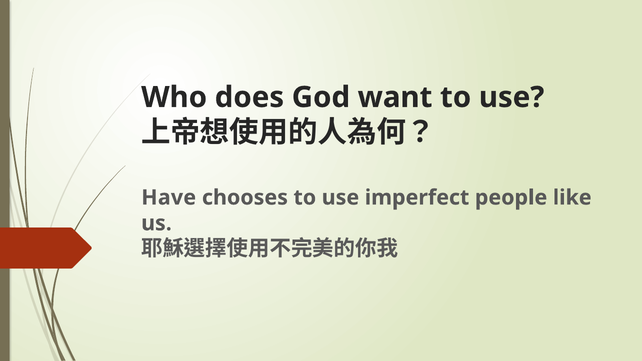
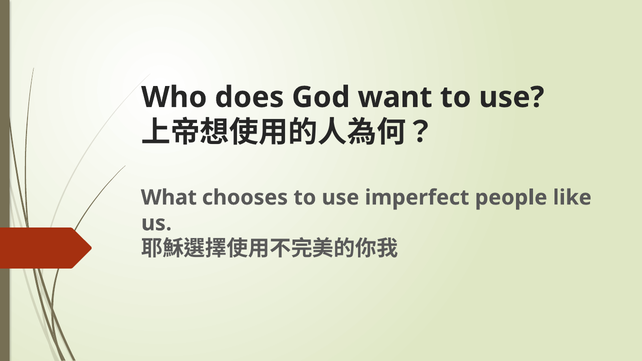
Have: Have -> What (169, 198)
